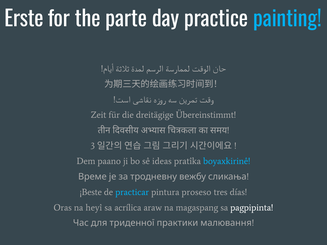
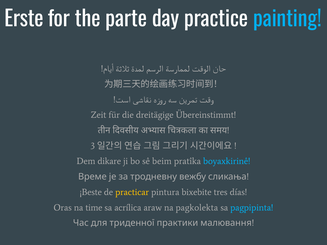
paano: paano -> dikare (109, 161)
ideas: ideas -> beim (162, 161)
practicar colour: light blue -> yellow (132, 192)
proseso: proseso -> bixebite (197, 192)
heyî: heyî -> time (94, 208)
magaspang: magaspang -> pagkolekta (197, 208)
pagpipinta colour: white -> light blue (252, 208)
